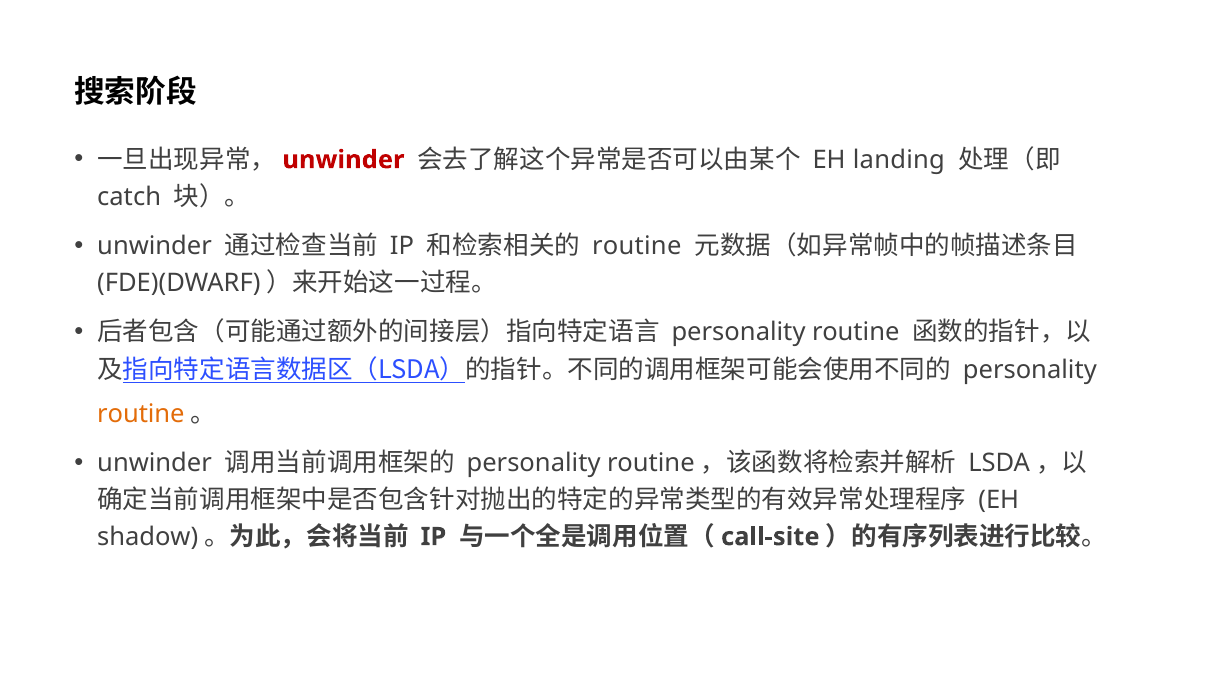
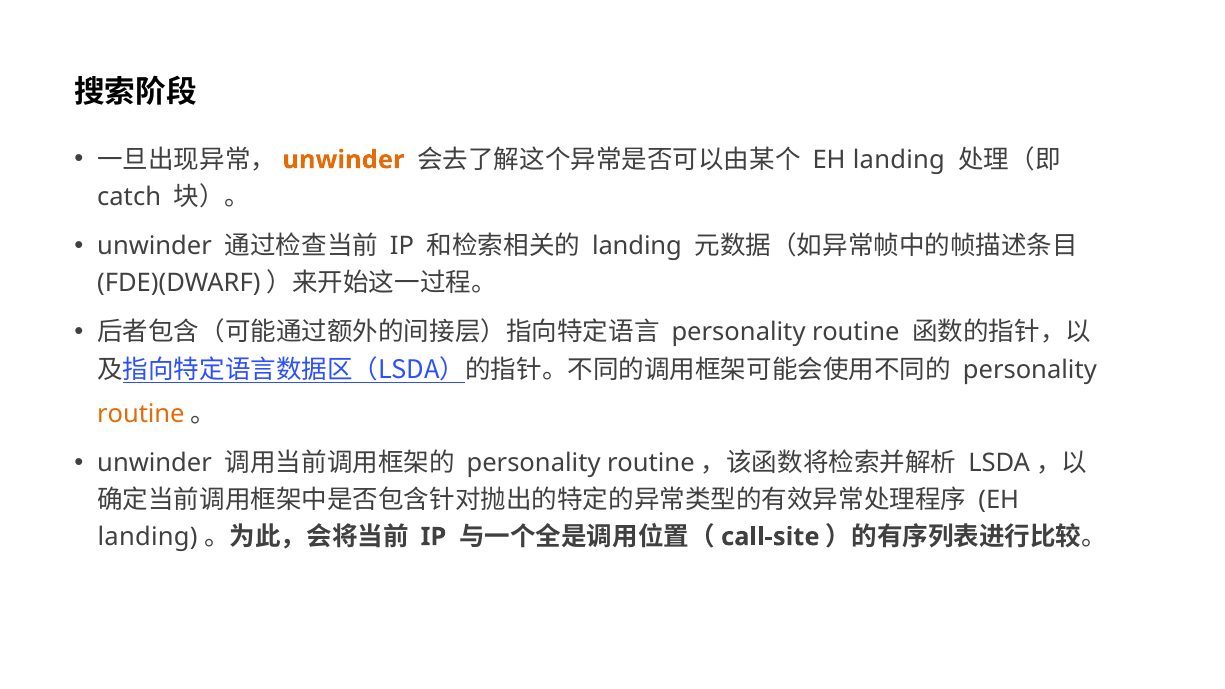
unwinder colour: red -> orange (343, 160)
routine: routine -> landing (637, 246)
shadow: shadow -> landing (148, 537)
